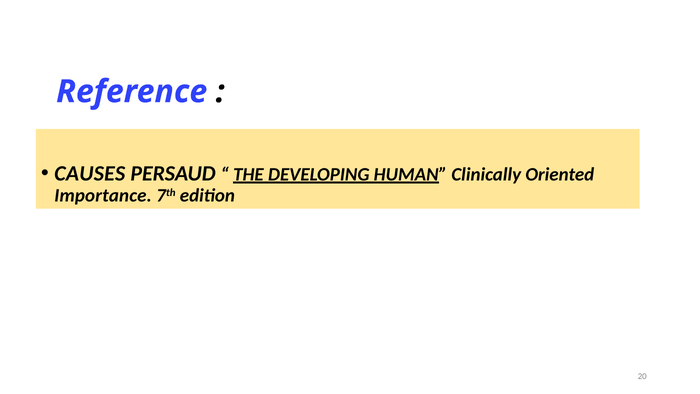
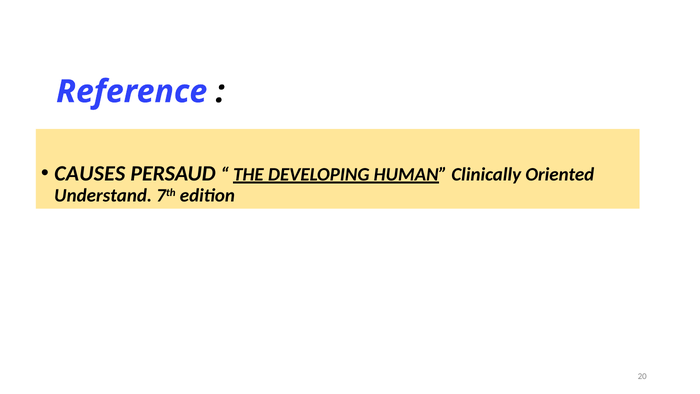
Importance: Importance -> Understand (103, 195)
